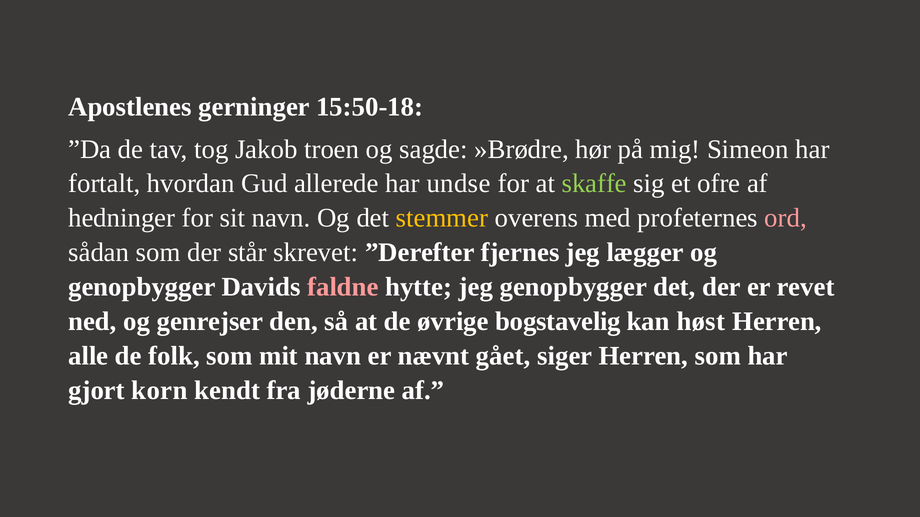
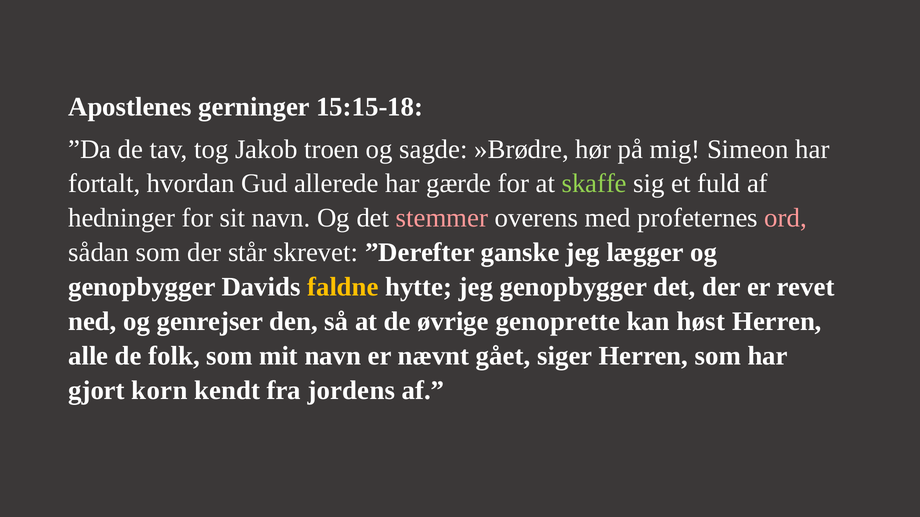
15:50-18: 15:50-18 -> 15:15-18 (370, 107)
undse: undse -> gærde (459, 184)
ofre: ofre -> fuld (719, 184)
stemmer colour: yellow -> pink (442, 218)
fjernes: fjernes -> ganske (520, 253)
faldne colour: pink -> yellow (343, 287)
bogstavelig: bogstavelig -> genoprette (558, 322)
jøderne: jøderne -> jordens (351, 391)
